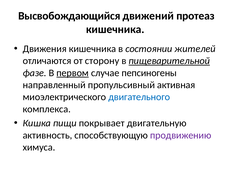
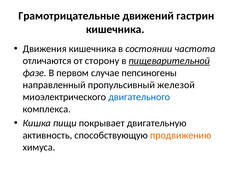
Высвобождающийся: Высвобождающийся -> Грамотрицательные (69, 16)
протеаз: протеаз -> гастрин (195, 16)
жителей: жителей -> частота (195, 49)
первом underline: present -> none (73, 73)
активная: активная -> железой (176, 85)
продвижению colour: purple -> orange (181, 135)
